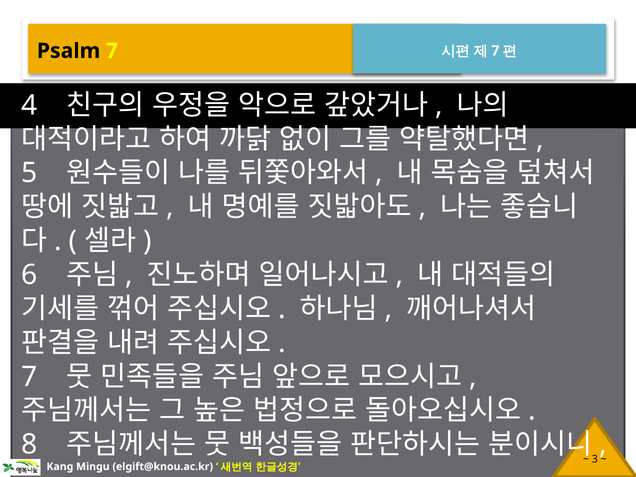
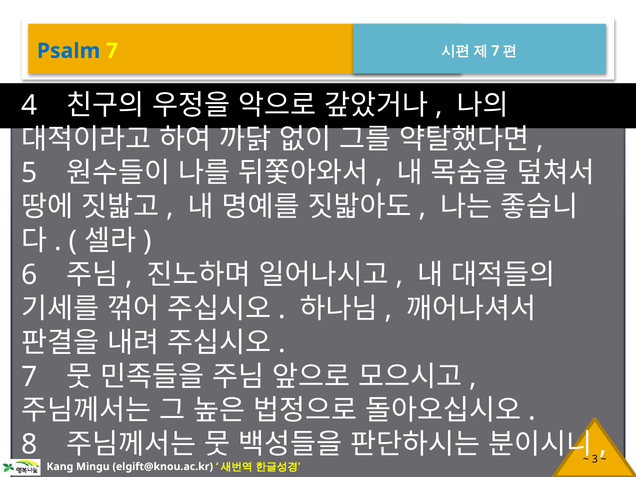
Psalm colour: black -> blue (69, 51)
